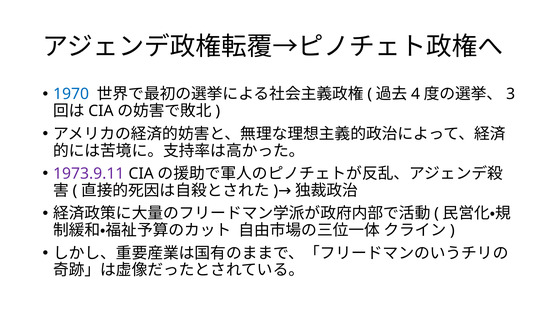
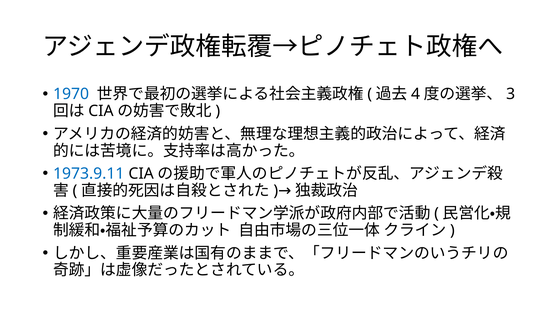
1973.9.11 colour: purple -> blue (89, 174)
